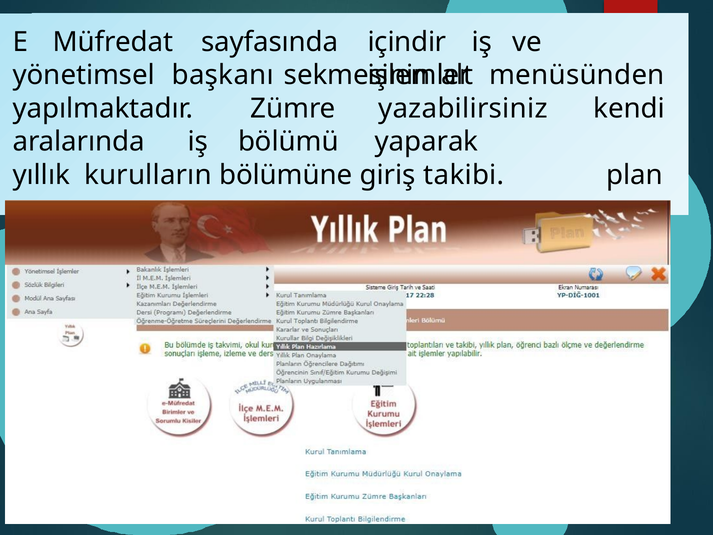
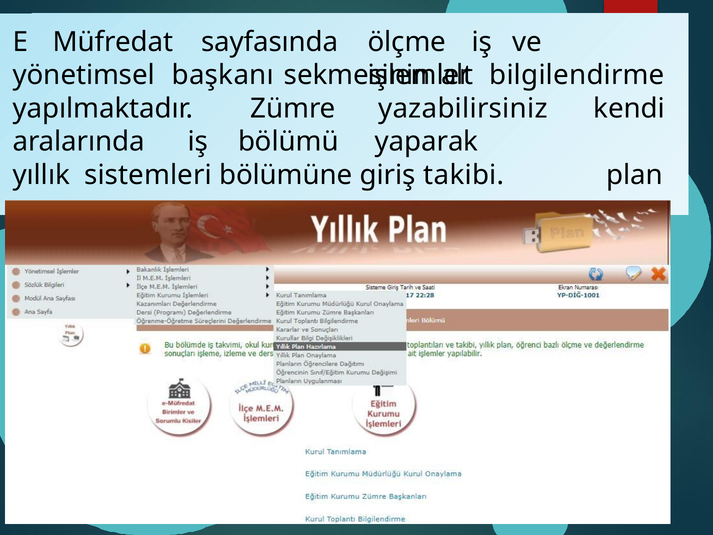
içindir: içindir -> ölçme (407, 42)
menüsünden: menüsünden -> bilgilendirme (577, 75)
kurulların: kurulların -> sistemleri (148, 175)
